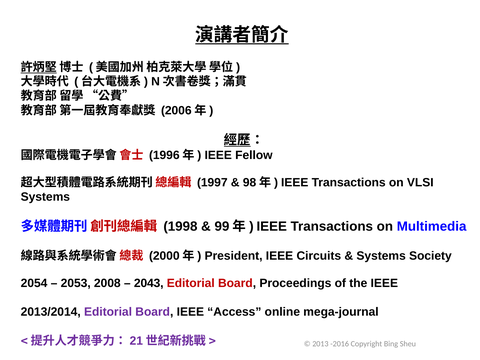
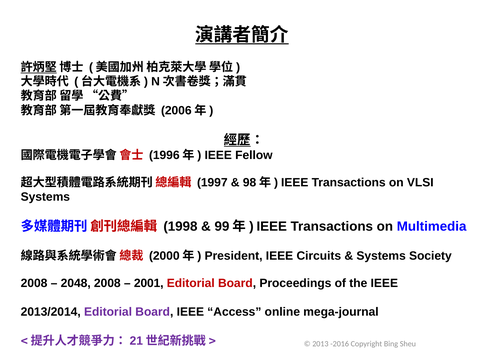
2054: 2054 -> 2008 (34, 283)
2053: 2053 -> 2048 (76, 283)
2043: 2043 -> 2001 (149, 283)
